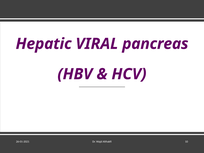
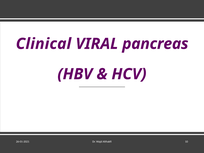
Hepatic: Hepatic -> Clinical (44, 44)
